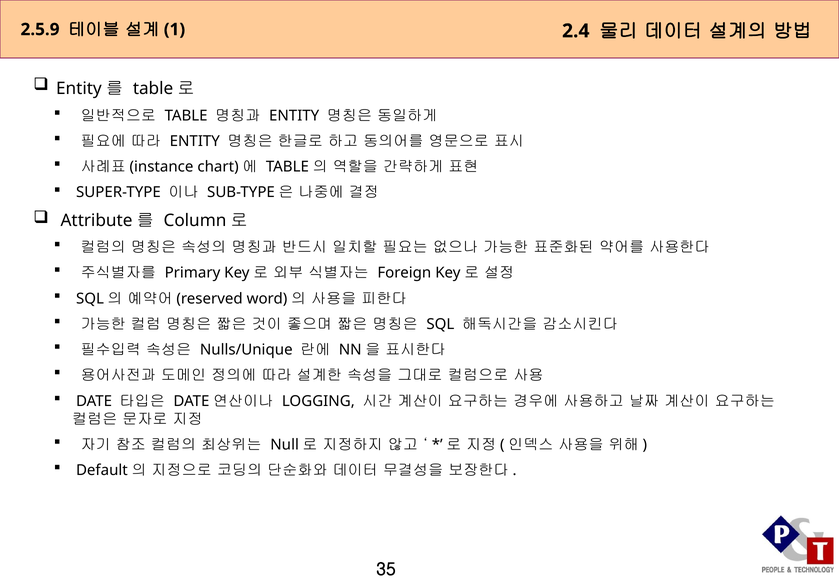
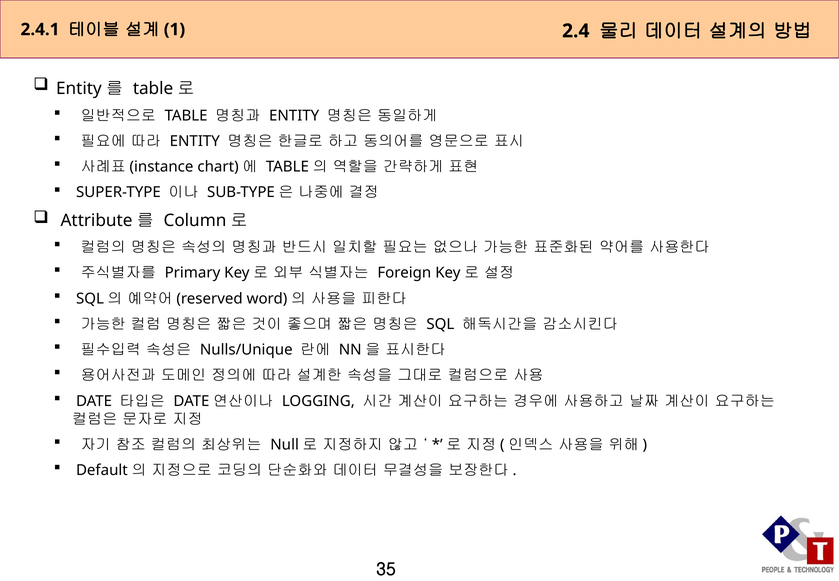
2.5.9: 2.5.9 -> 2.4.1 (40, 29)
